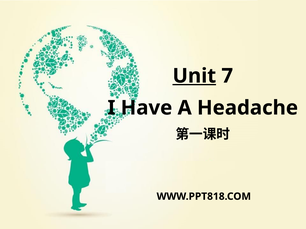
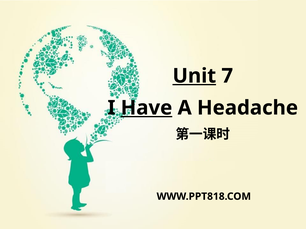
Have underline: none -> present (146, 108)
